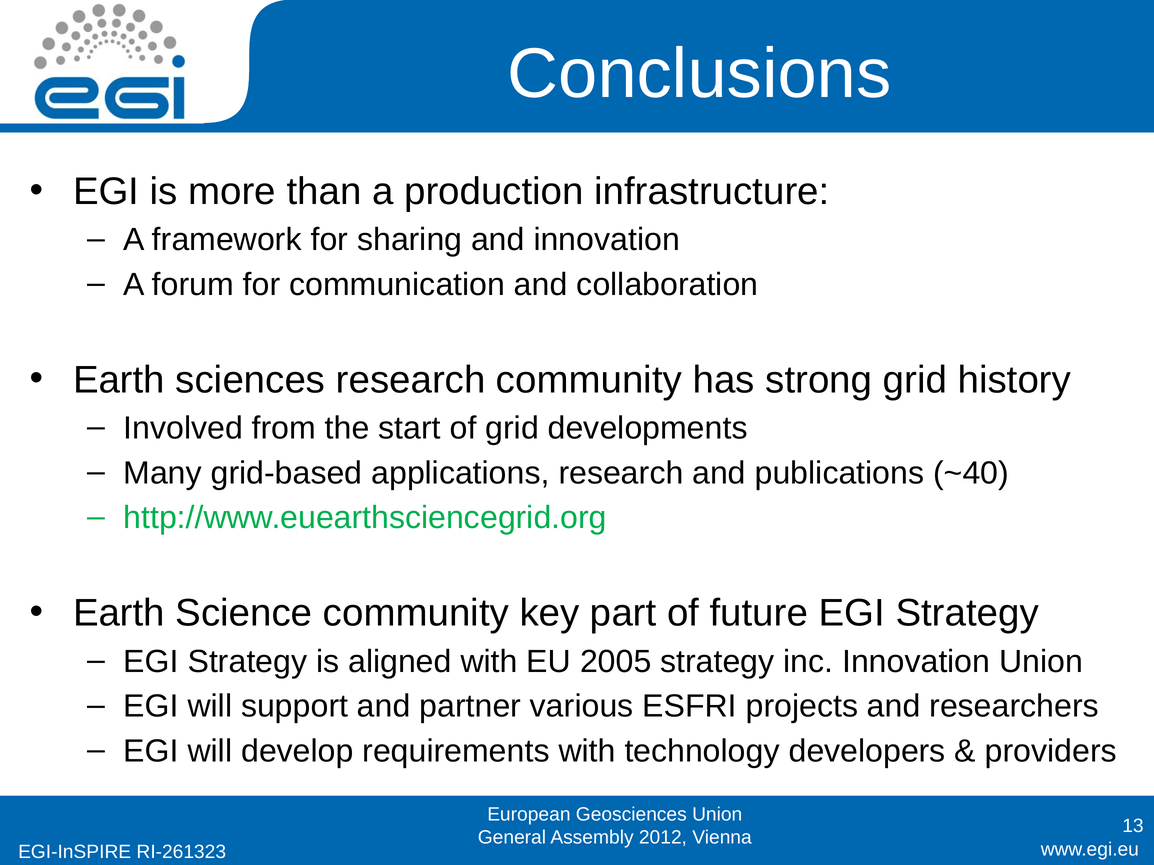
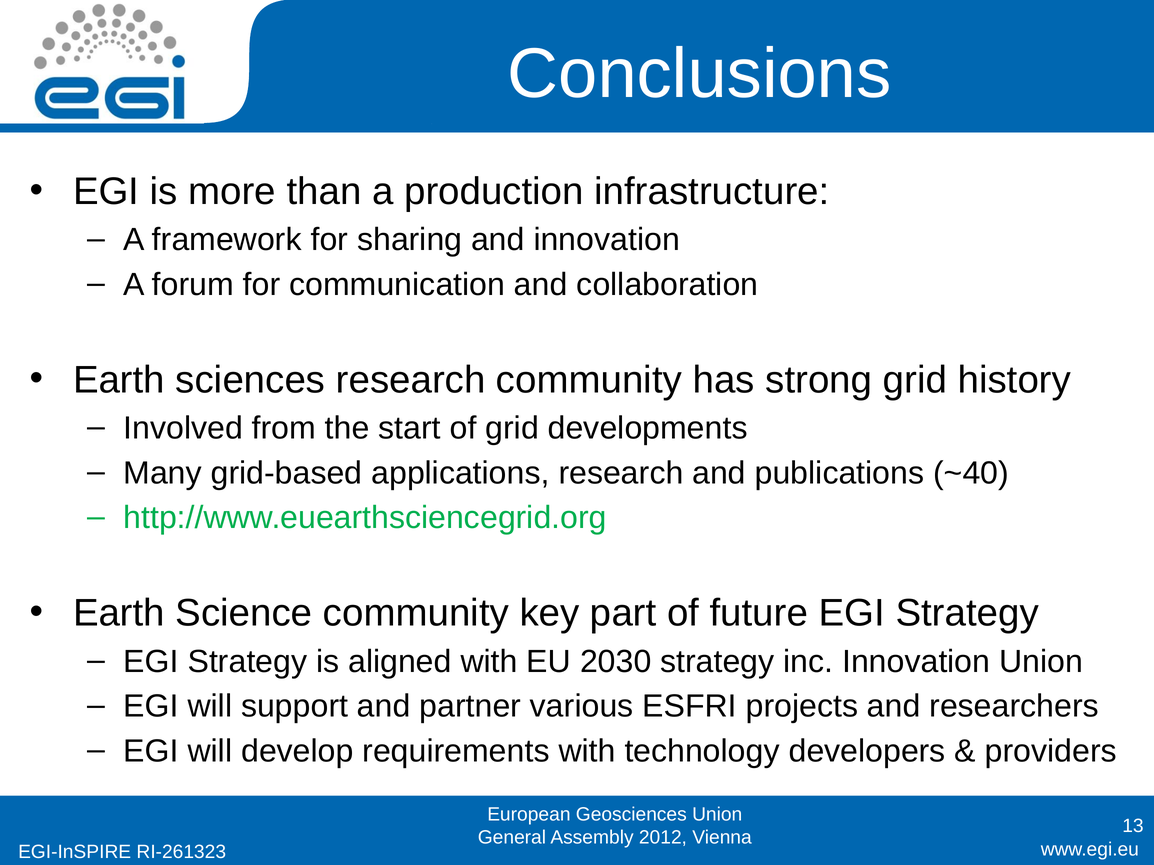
2005: 2005 -> 2030 (616, 662)
